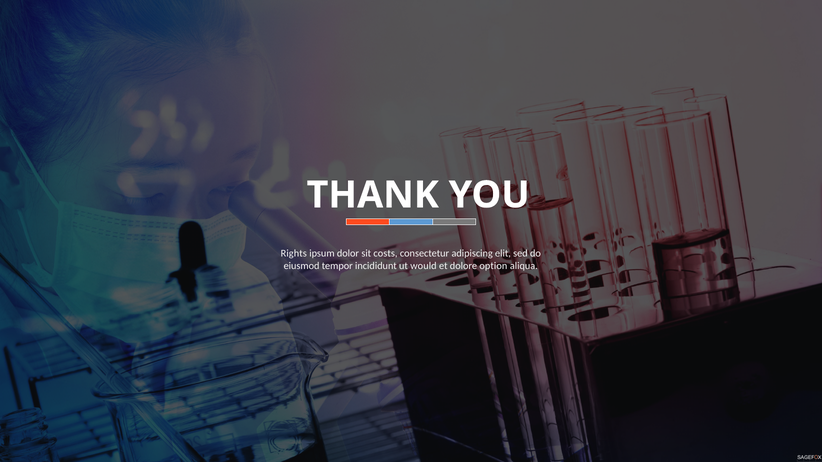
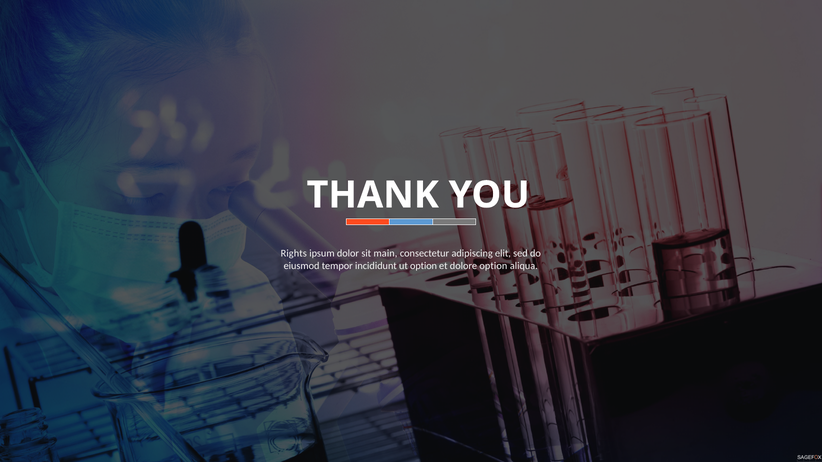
costs: costs -> main (385, 254)
ut would: would -> option (424, 266)
